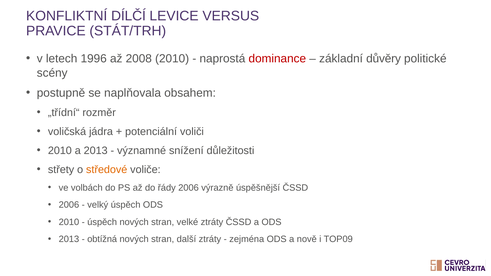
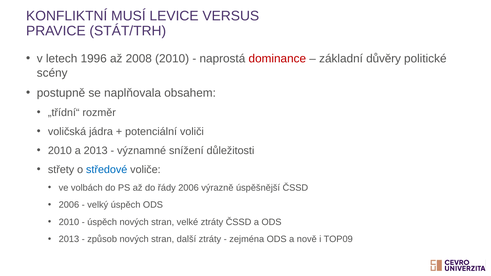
DÍLČÍ: DÍLČÍ -> MUSÍ (128, 16)
středové colour: orange -> blue (107, 170)
obtížná: obtížná -> způsob (102, 239)
